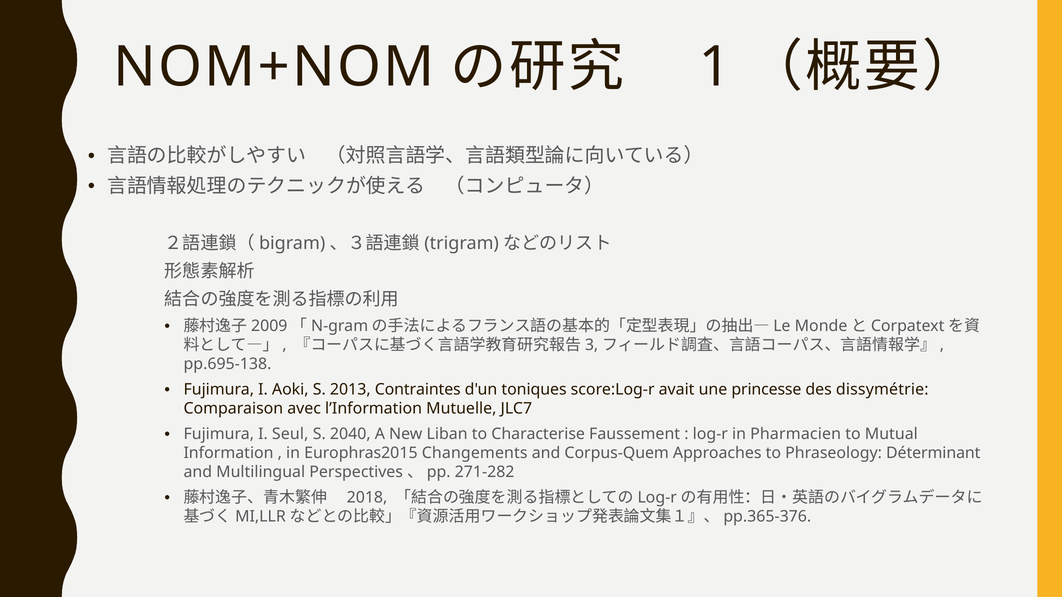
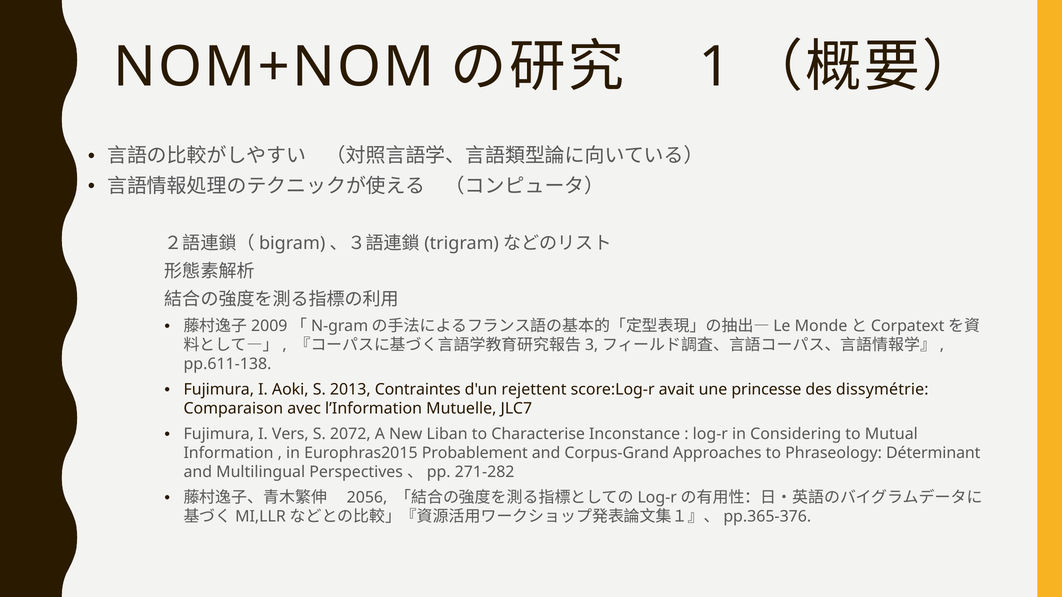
pp.695-138: pp.695-138 -> pp.611-138 (227, 364)
toniques: toniques -> rejettent (534, 390)
Seul: Seul -> Vers (290, 434)
2040: 2040 -> 2072 (350, 434)
Faussement: Faussement -> Inconstance (635, 434)
Pharmacien: Pharmacien -> Considering (796, 434)
Changements: Changements -> Probablement (475, 453)
Corpus-Quem: Corpus-Quem -> Corpus-Grand (617, 453)
2018: 2018 -> 2056 (367, 498)
